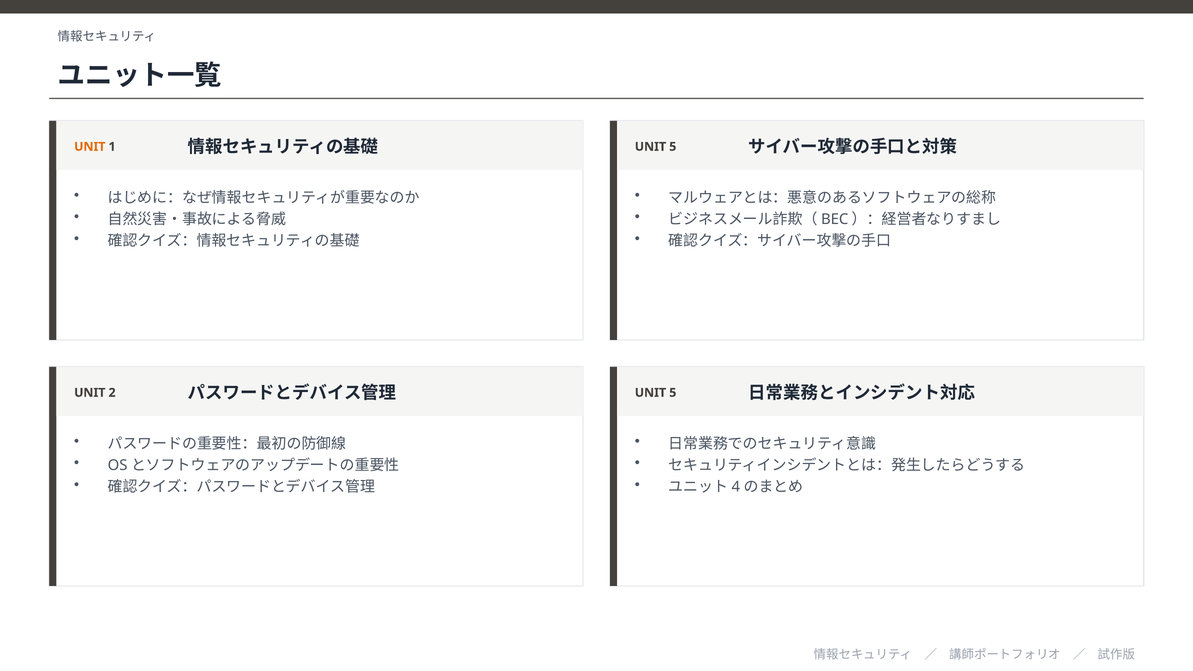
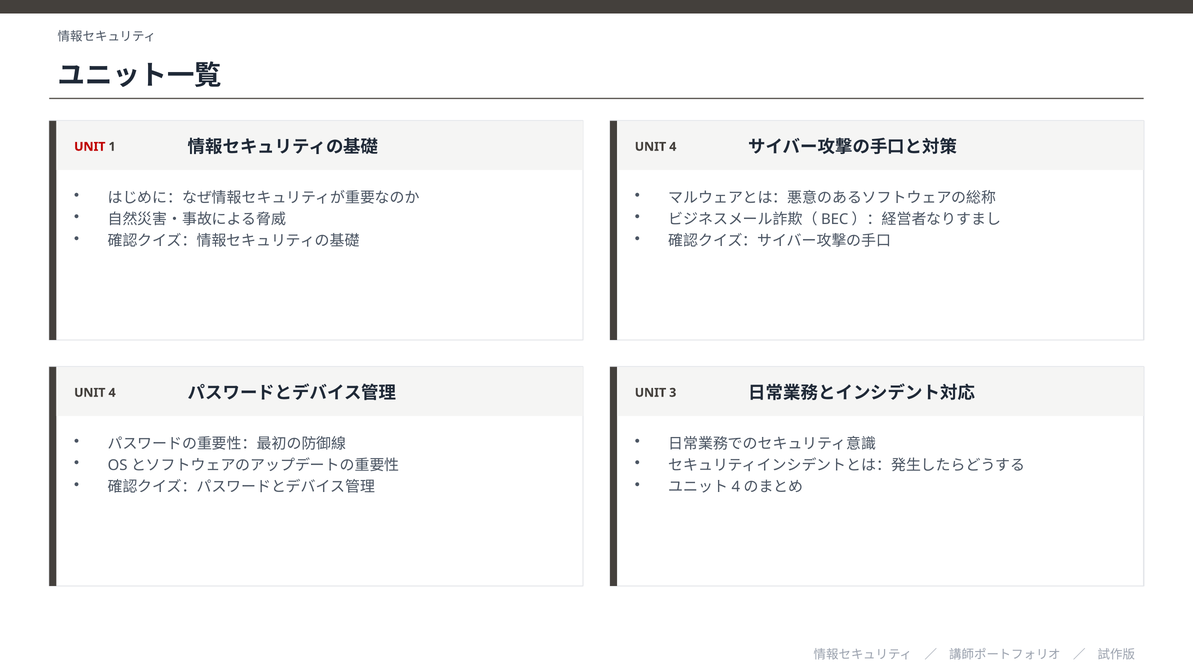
UNIT colour: orange -> red (90, 147)
5: 5 -> 4 (673, 147)
2: 2 -> 4 (112, 393)
5: 5 -> 3 (673, 393)
